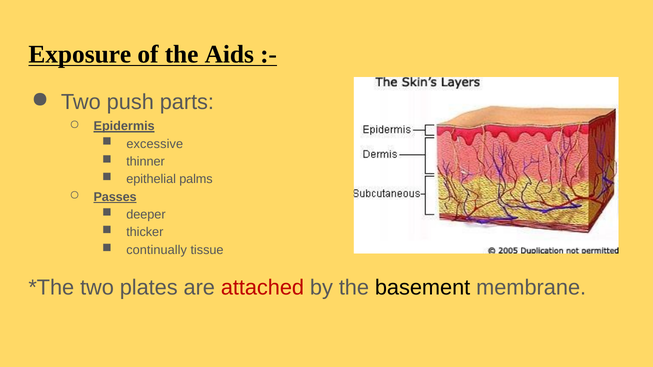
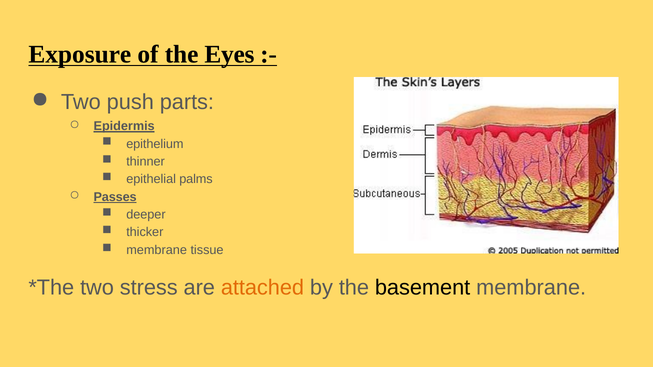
Aids: Aids -> Eyes (229, 54)
excessive: excessive -> epithelium (155, 144)
continually: continually -> membrane (157, 250)
plates: plates -> stress (149, 288)
attached colour: red -> orange (262, 288)
